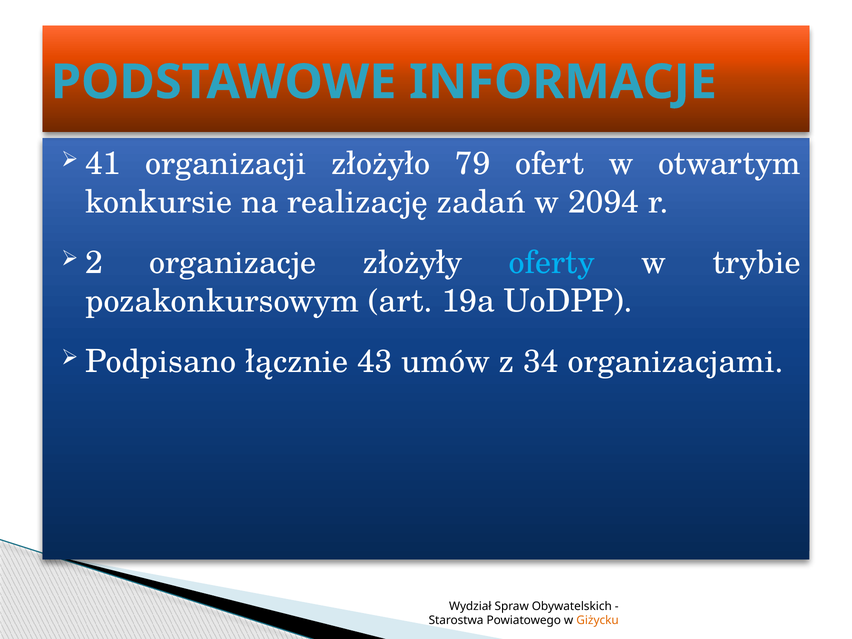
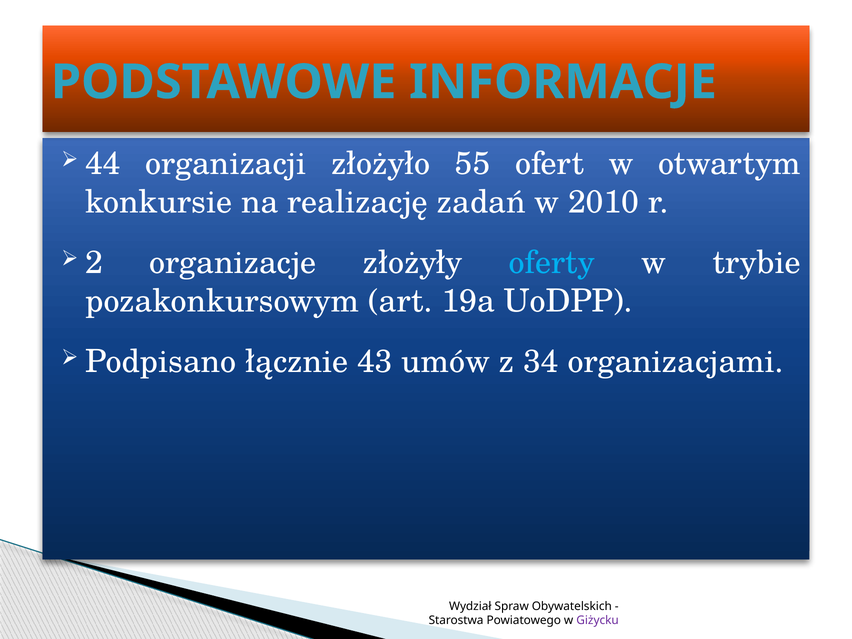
41: 41 -> 44 (103, 164)
79: 79 -> 55 (473, 164)
2094: 2094 -> 2010 (604, 202)
Giżycku colour: orange -> purple (598, 621)
